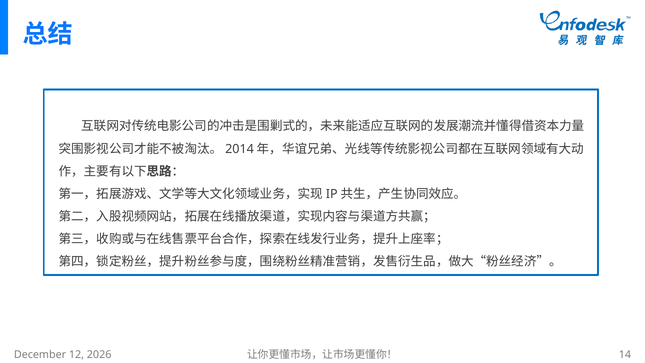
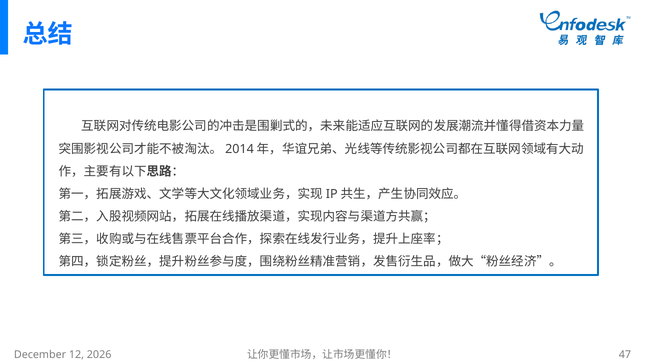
14: 14 -> 47 (625, 354)
